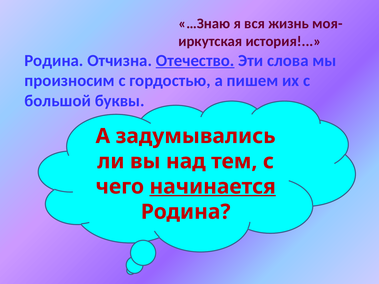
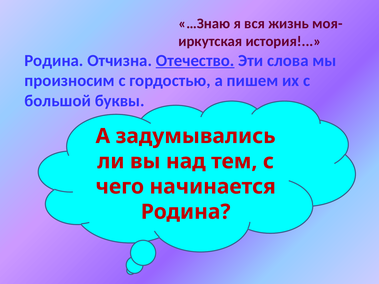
начинается underline: present -> none (213, 187)
